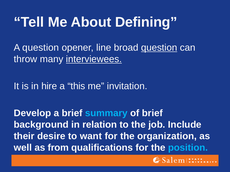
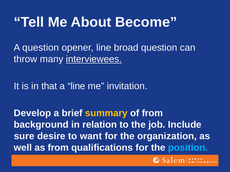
Defining: Defining -> Become (146, 22)
question underline: present -> none (159, 48)
hire: hire -> that (49, 86)
a this: this -> line (76, 86)
summary colour: light blue -> yellow (106, 114)
of brief: brief -> from (152, 114)
their: their -> sure (24, 137)
